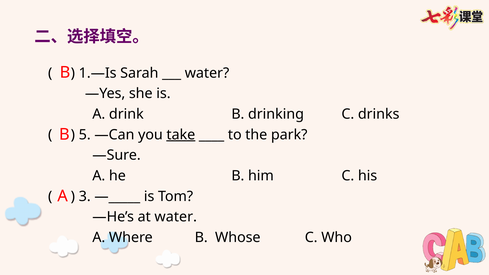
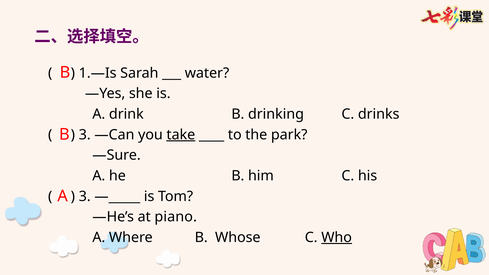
5: 5 -> 3 (85, 135)
at water: water -> piano (176, 217)
Who underline: none -> present (337, 237)
